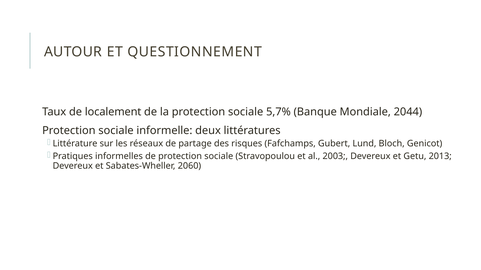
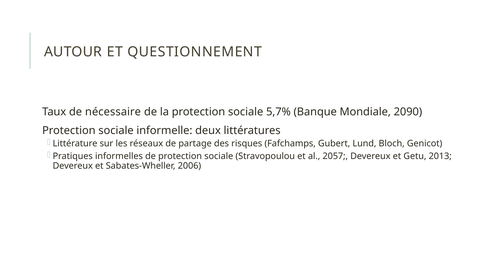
localement: localement -> nécessaire (113, 112)
2044: 2044 -> 2090 (408, 112)
2003: 2003 -> 2057 (335, 157)
2060: 2060 -> 2006 (189, 166)
